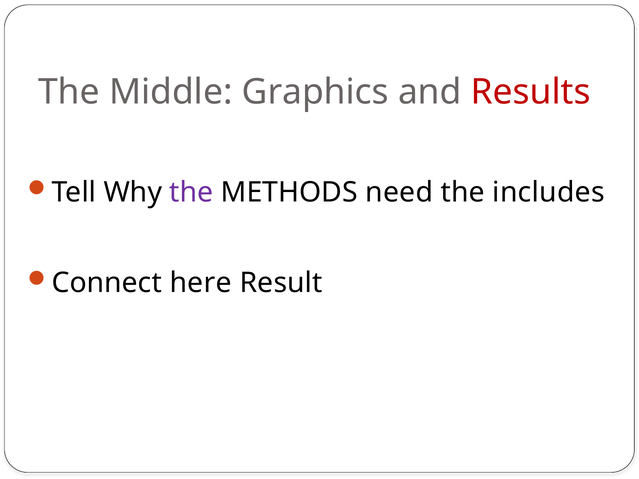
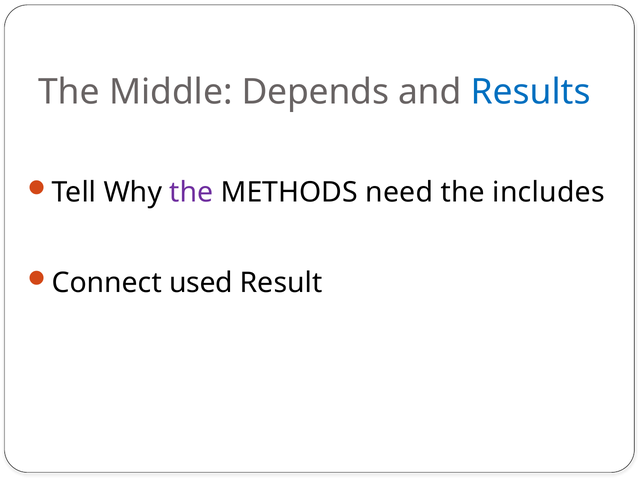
Graphics: Graphics -> Depends (315, 92)
Results colour: red -> blue (531, 92)
here: here -> used (201, 283)
